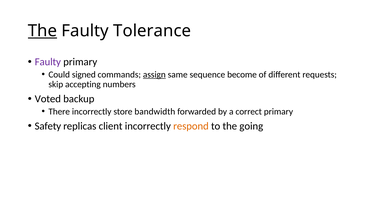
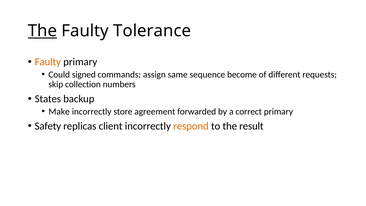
Faulty colour: purple -> orange (48, 62)
assign underline: present -> none (154, 74)
accepting: accepting -> collection (83, 84)
Voted: Voted -> States (48, 99)
There: There -> Make (59, 112)
bandwidth: bandwidth -> agreement (155, 112)
going: going -> result (251, 126)
